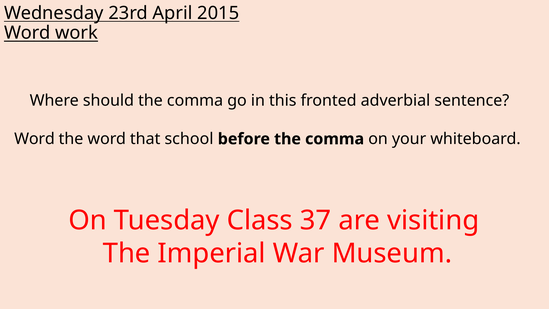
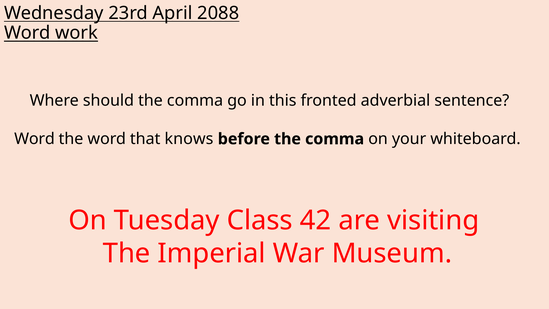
2015: 2015 -> 2088 (218, 13)
school: school -> knows (189, 139)
37: 37 -> 42 (316, 220)
